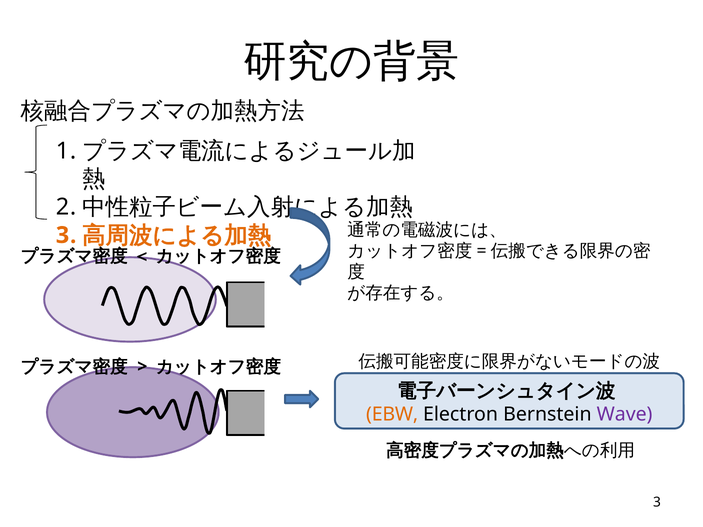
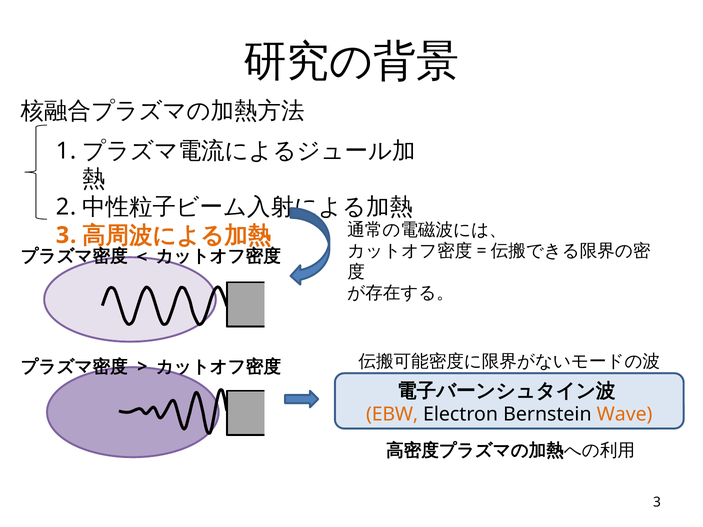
Wave colour: purple -> orange (625, 414)
